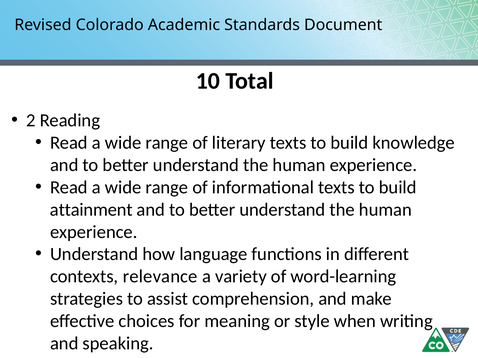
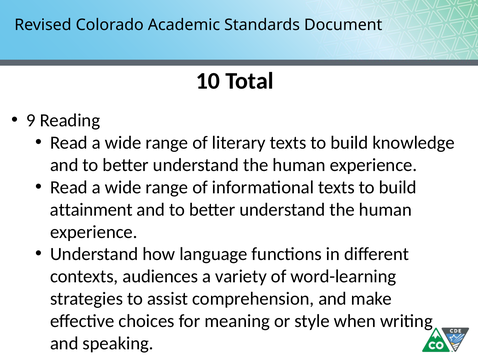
2: 2 -> 9 (31, 121)
relevance: relevance -> audiences (160, 277)
